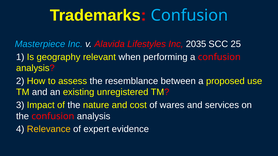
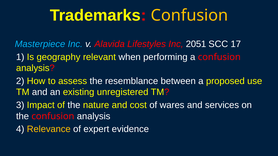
Confusion colour: light blue -> yellow (189, 15)
2035: 2035 -> 2051 (196, 44)
25: 25 -> 17 (236, 44)
